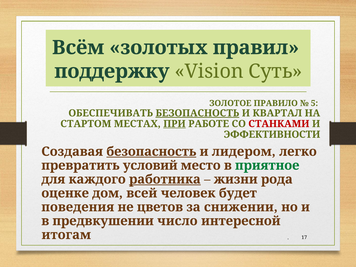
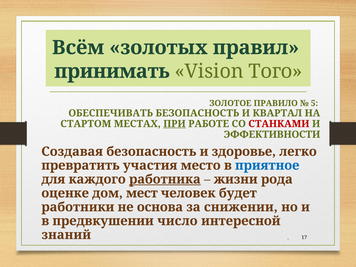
поддержку: поддержку -> принимать (112, 71)
Суть: Суть -> Того (275, 71)
БЕЗОПАСНОСТЬ underline: present -> none (197, 113)
безопасность underline: present -> none (151, 152)
лидером: лидером -> здоровье (244, 152)
условий: условий -> участия (150, 165)
приятное colour: green -> blue (267, 165)
всей: всей -> мест (142, 193)
поведения: поведения -> работники (78, 207)
цветов: цветов -> основа (160, 207)
итогам: итогам -> знаний (66, 235)
